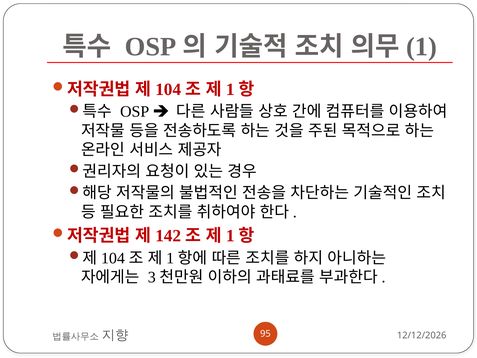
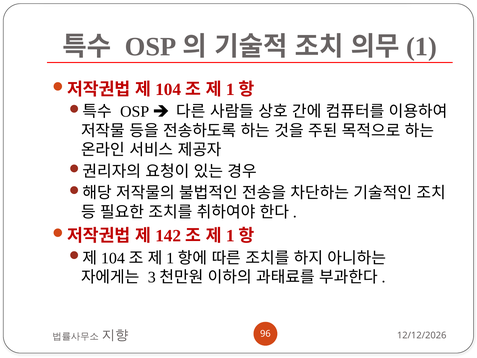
95: 95 -> 96 (265, 333)
